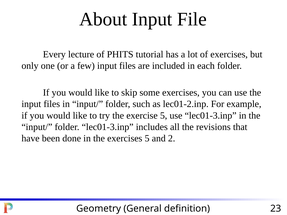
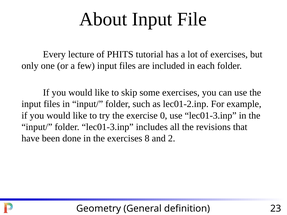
exercise 5: 5 -> 0 (164, 116)
exercises 5: 5 -> 8 (147, 139)
